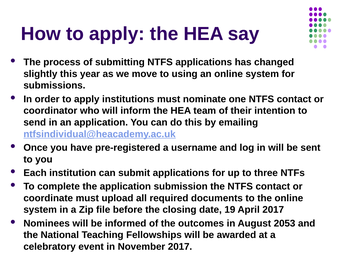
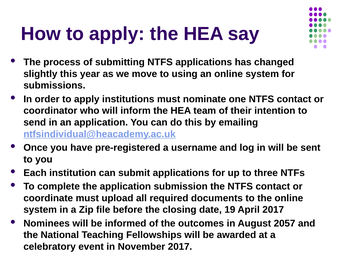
2053: 2053 -> 2057 (285, 223)
